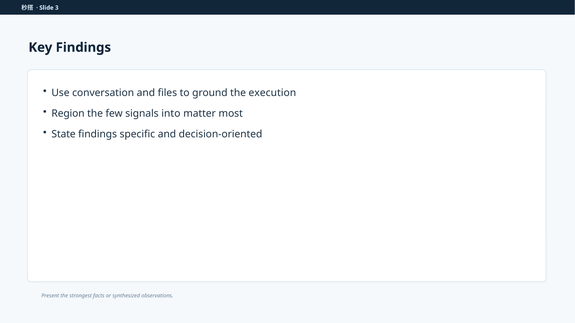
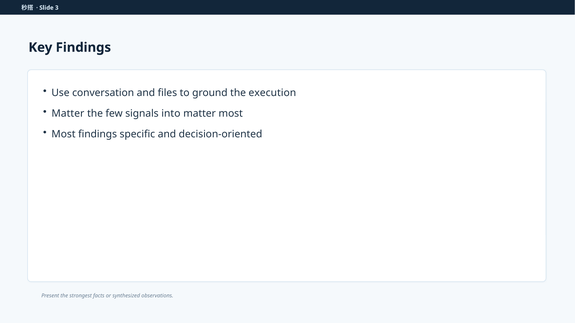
Region: Region -> Matter (68, 114)
State: State -> Most (64, 134)
